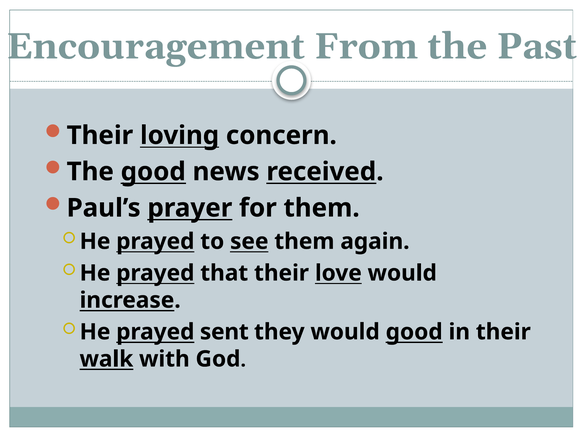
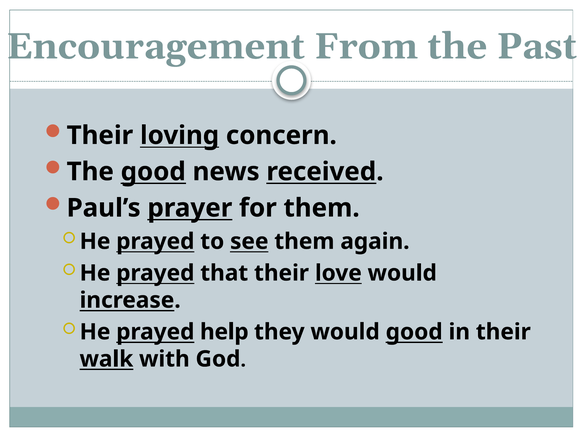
sent: sent -> help (224, 332)
